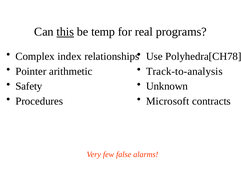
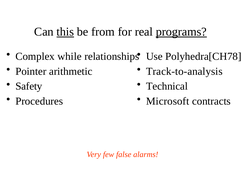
temp: temp -> from (103, 32)
programs underline: none -> present (181, 32)
index: index -> while (70, 57)
Unknown: Unknown -> Technical (167, 87)
